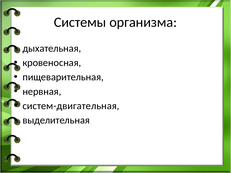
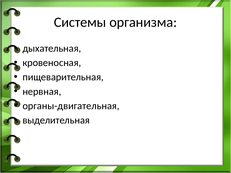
систем-двигательная: систем-двигательная -> органы-двигательная (71, 106)
